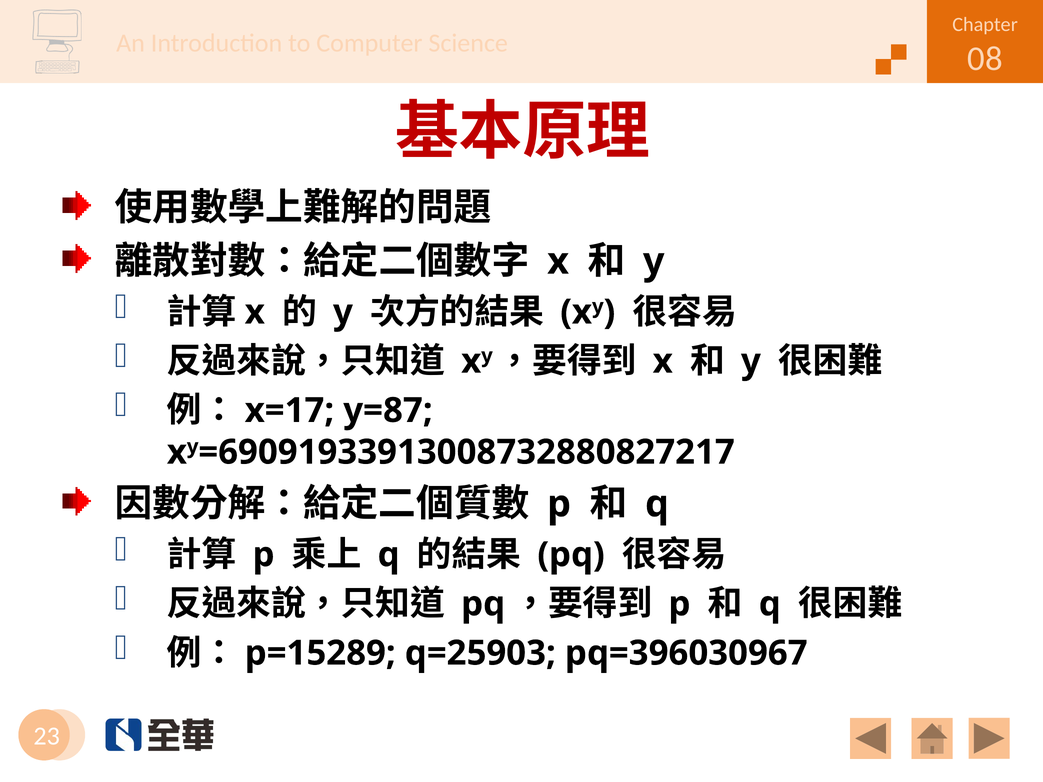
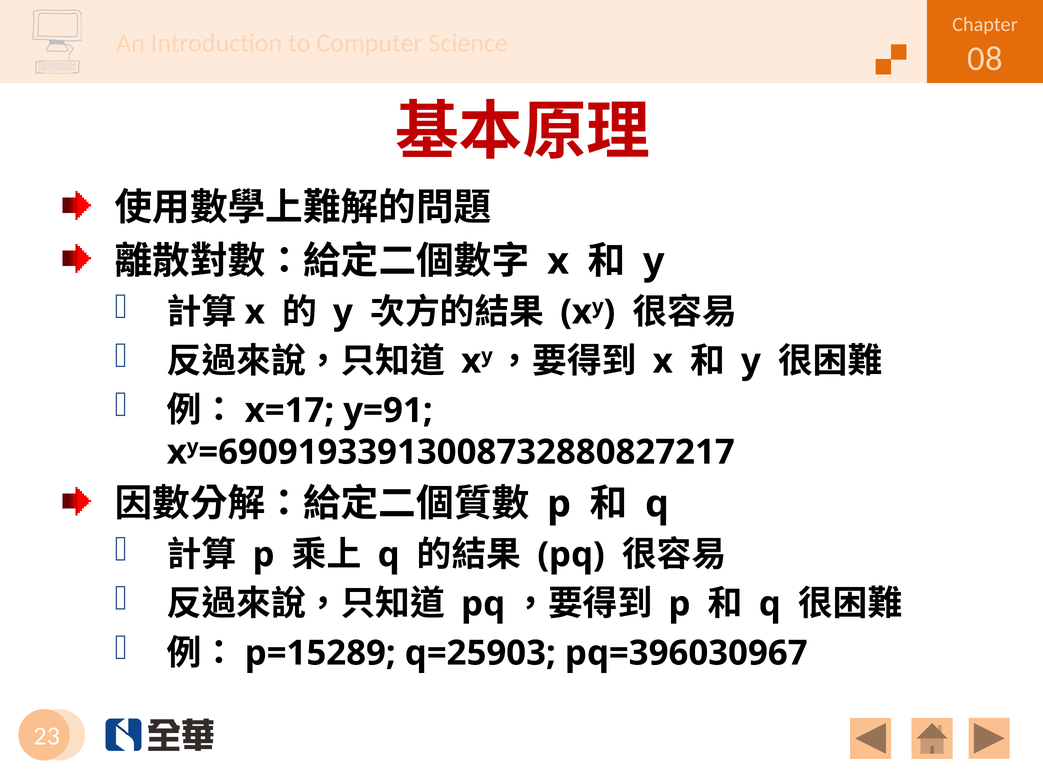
y=87: y=87 -> y=91 (388, 411)
